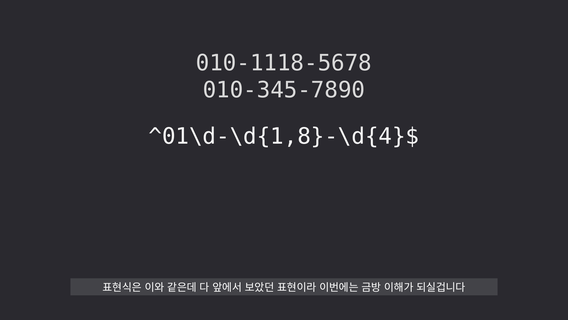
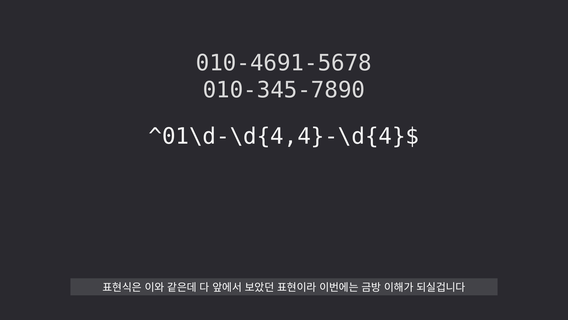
010-1118-5678: 010-1118-5678 -> 010-4691-5678 (284, 63)
^01\d-\d{1,8}-\d{4}$: ^01\d-\d{1,8}-\d{4}$ -> ^01\d-\d{4,4}-\d{4}$ (284, 136)
